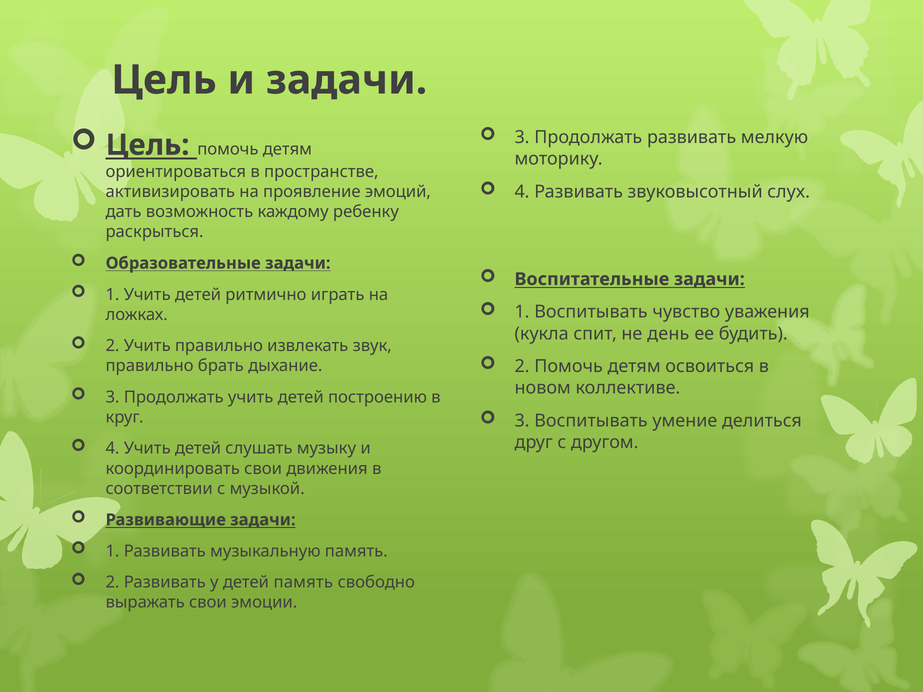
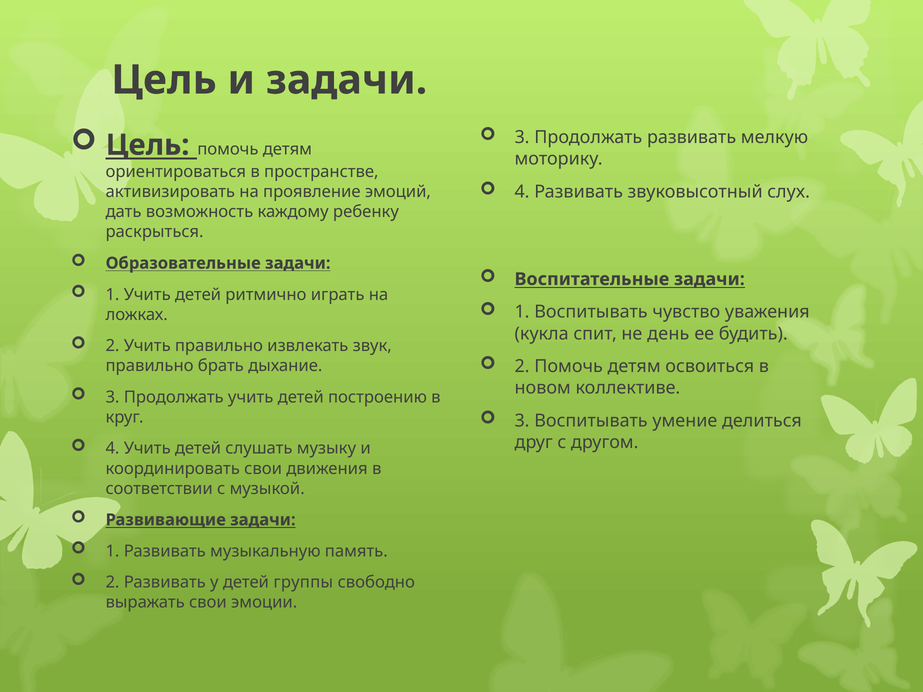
детей память: память -> группы (303, 583)
